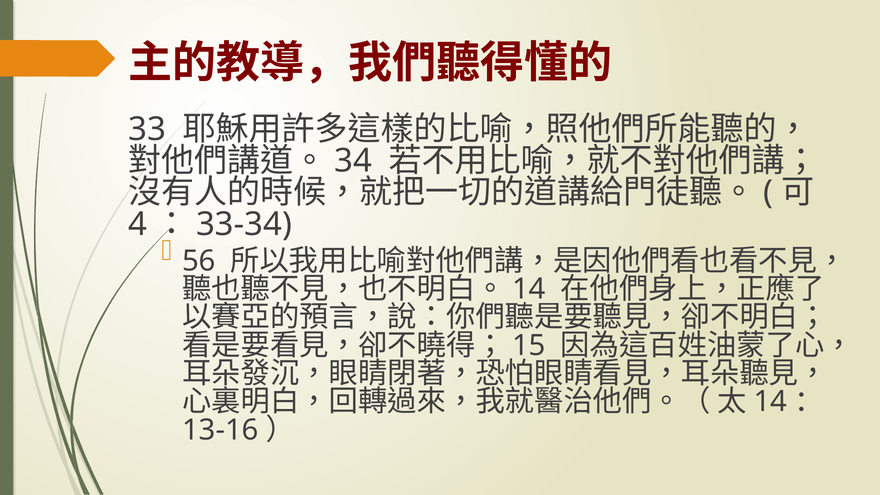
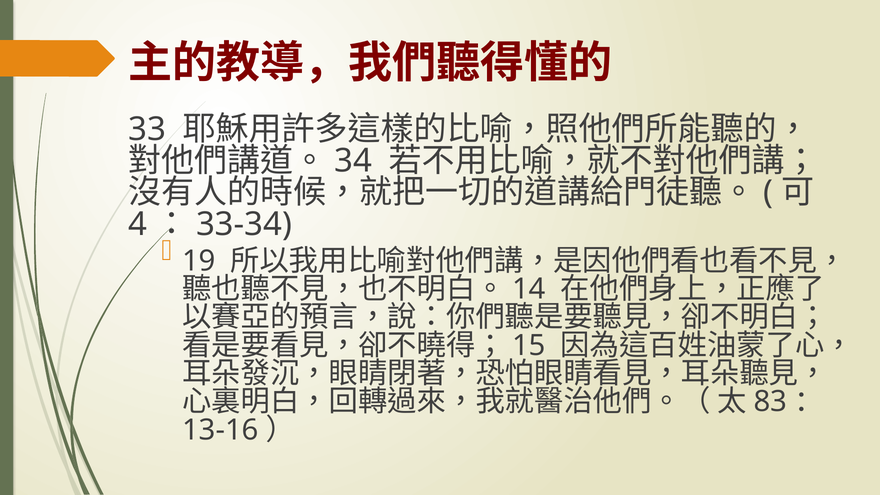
56: 56 -> 19 (199, 261)
14: 14 -> 83 (770, 402)
